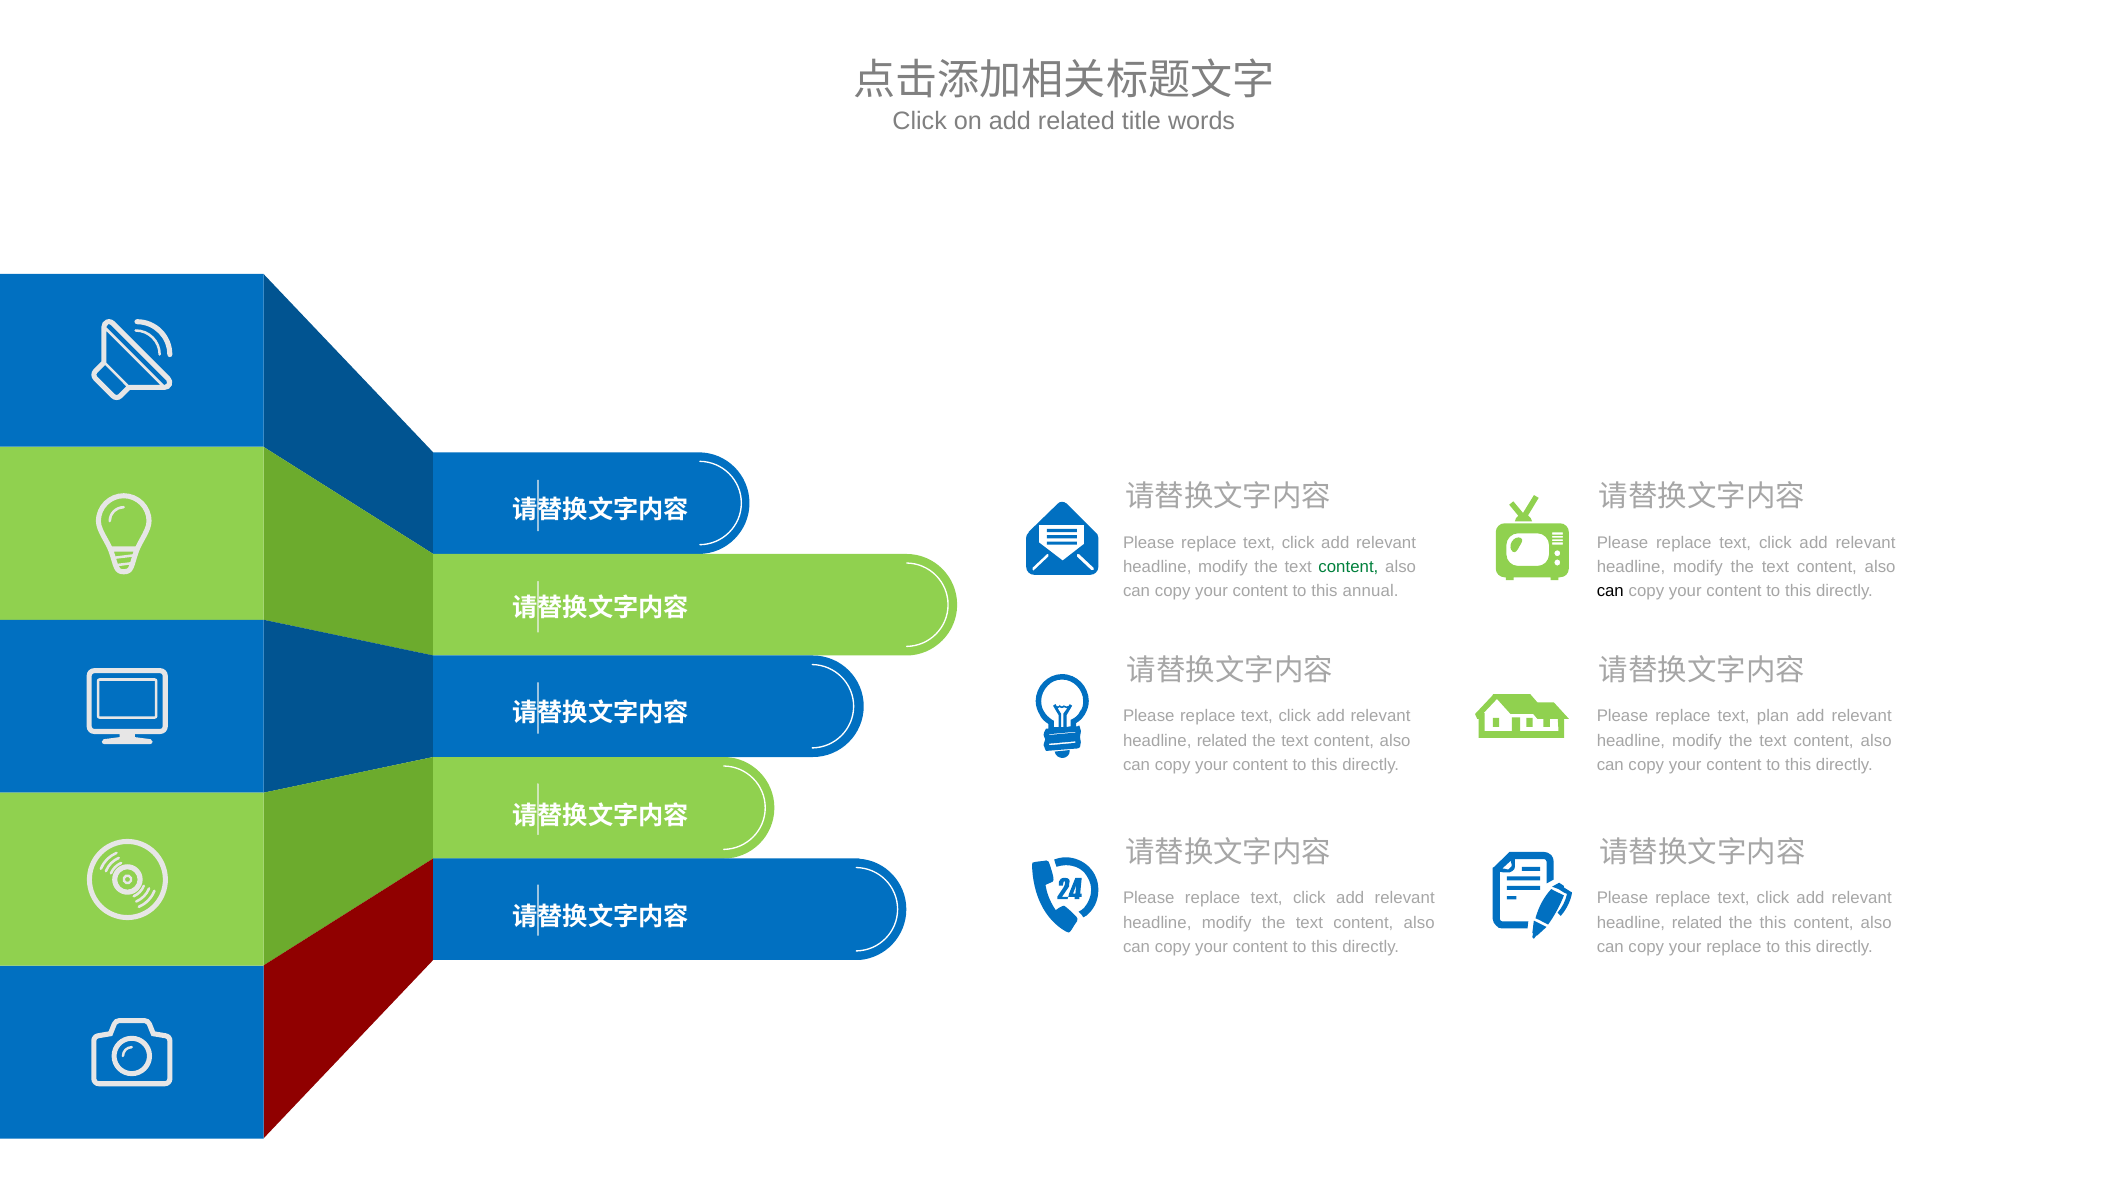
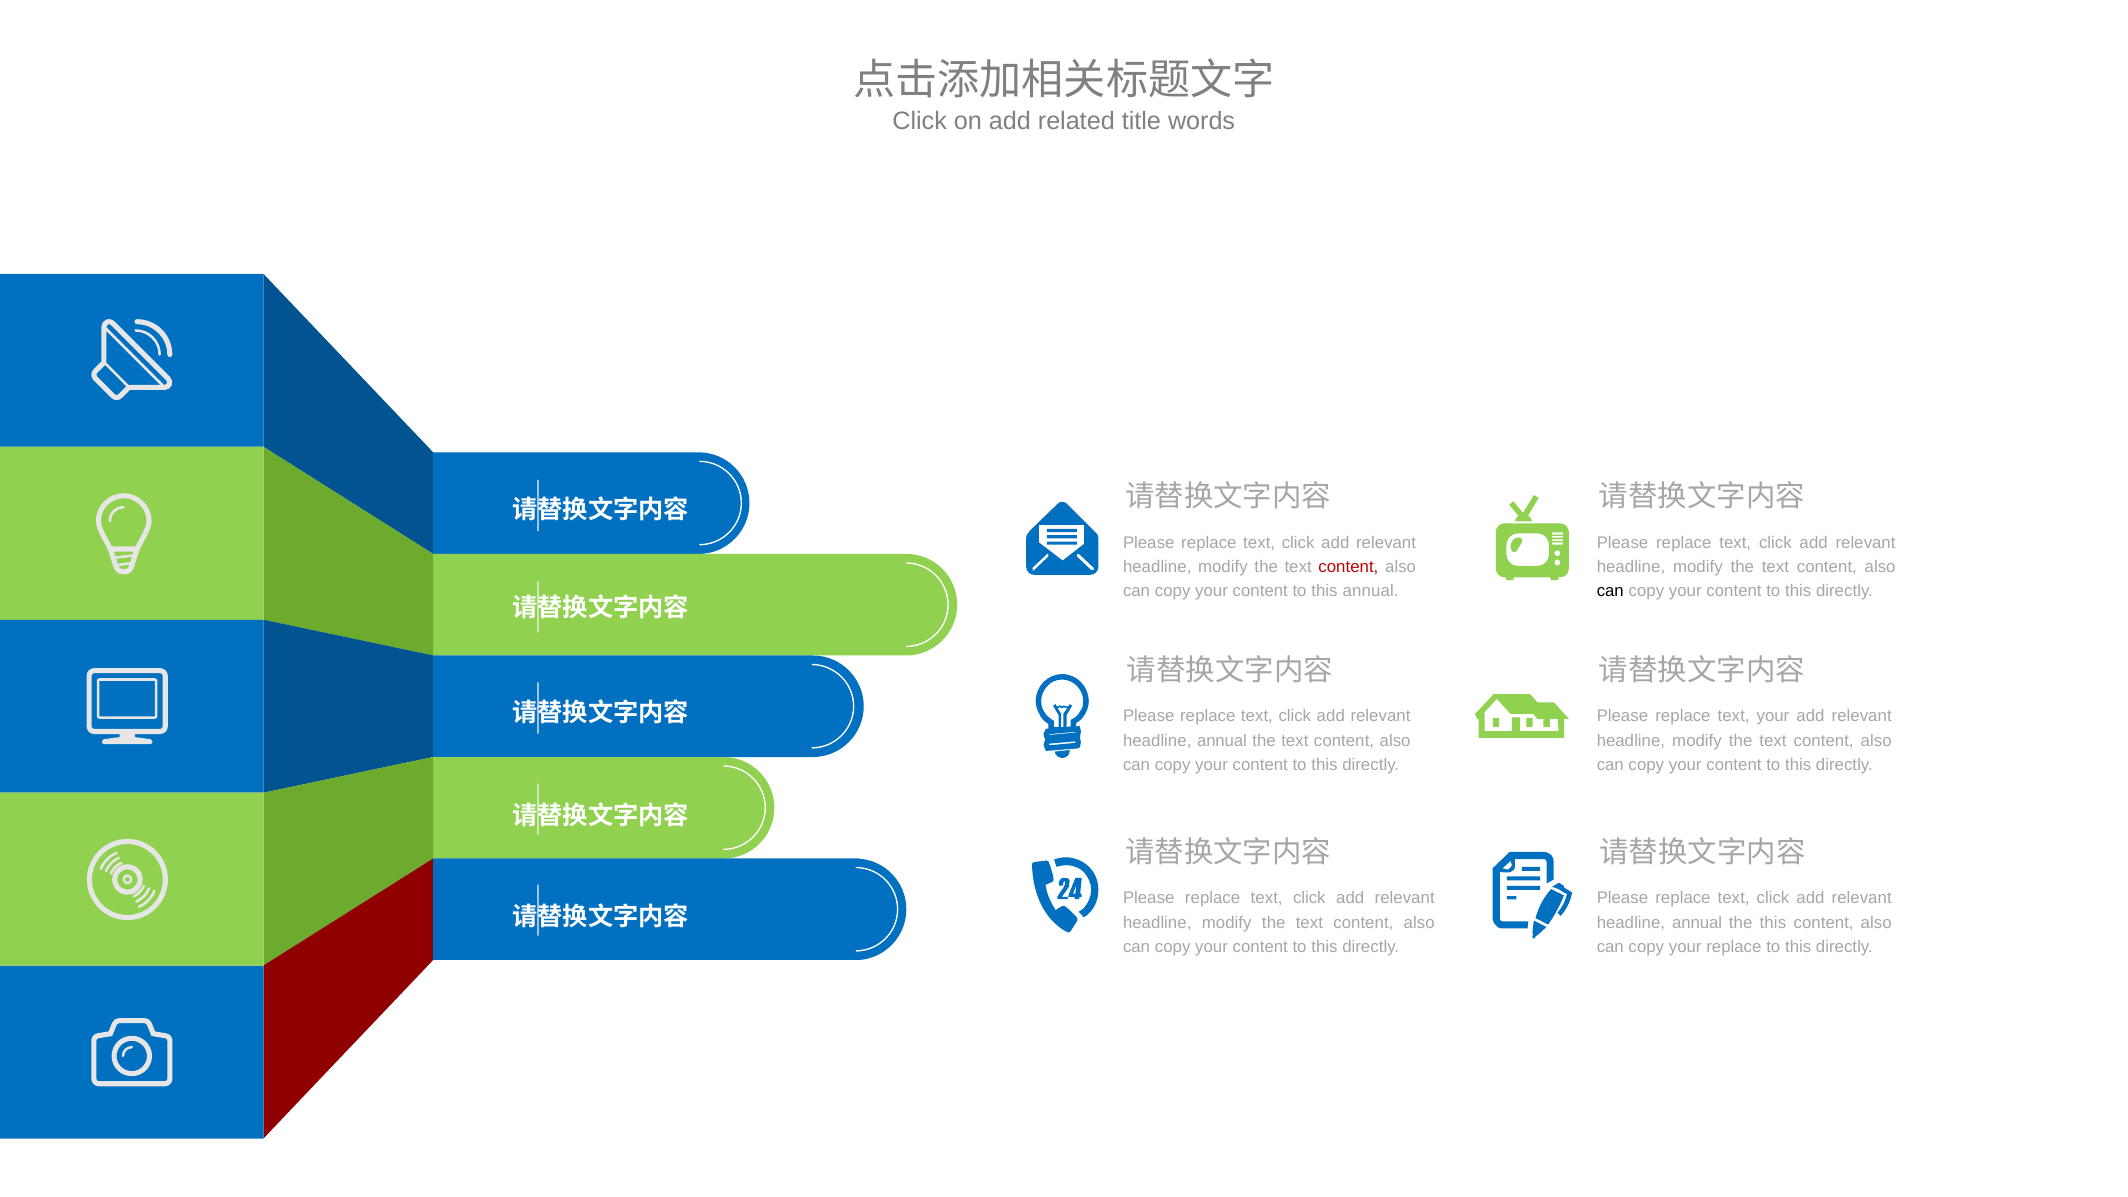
content colour: green -> red (1348, 567)
text plan: plan -> your (1773, 716)
related: related -> annual (1222, 741)
related: related -> annual (1697, 923)
